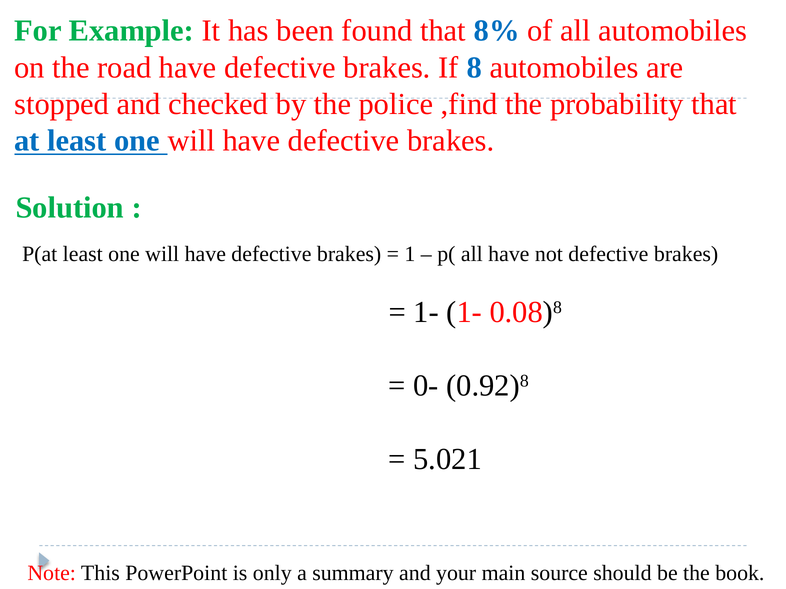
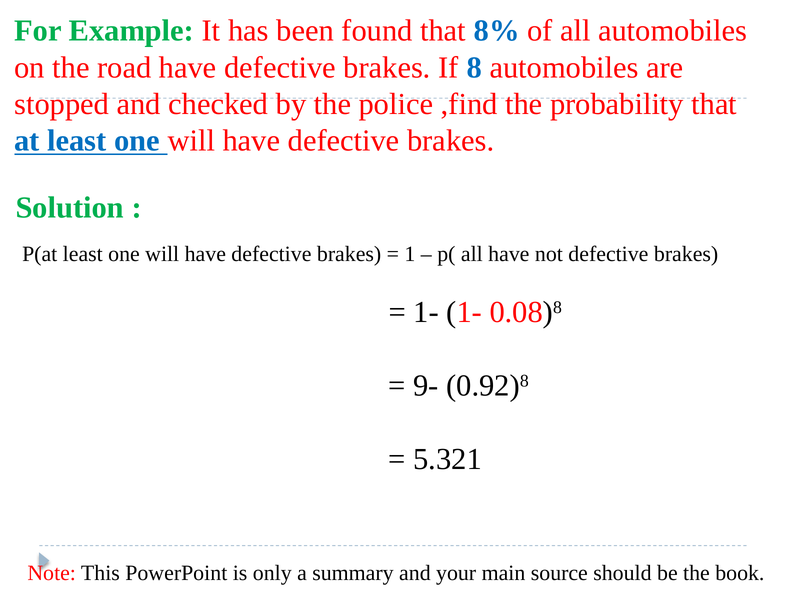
0-: 0- -> 9- (426, 386)
5.021: 5.021 -> 5.321 (447, 459)
